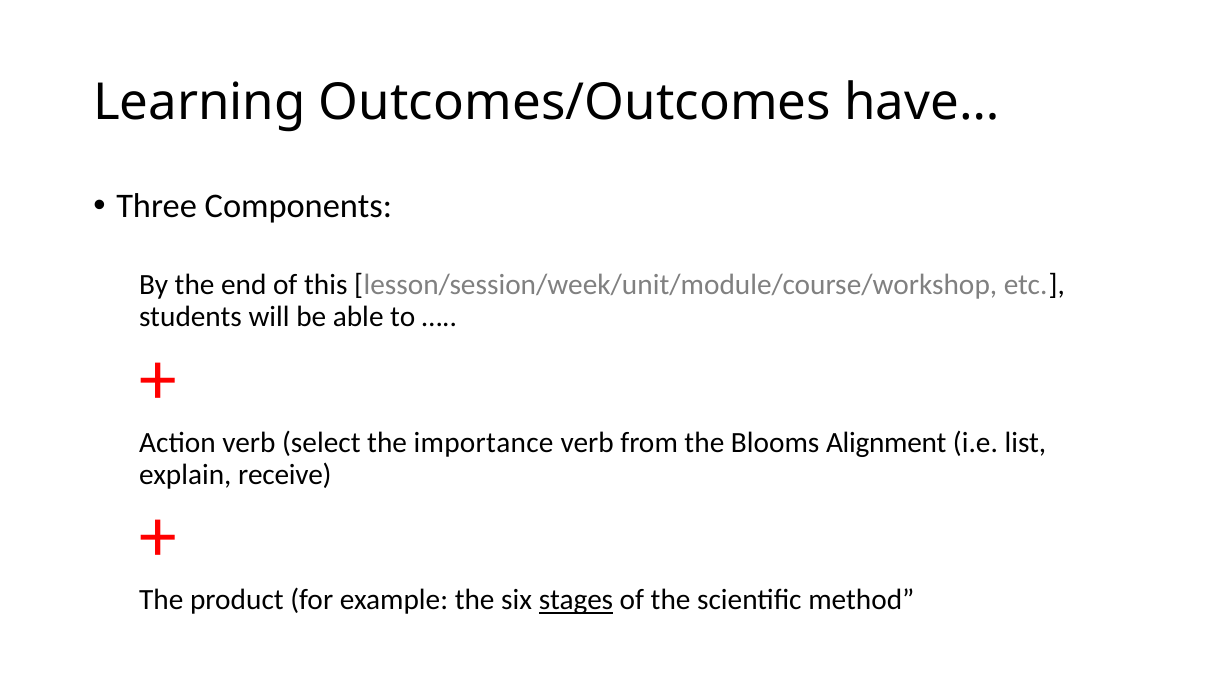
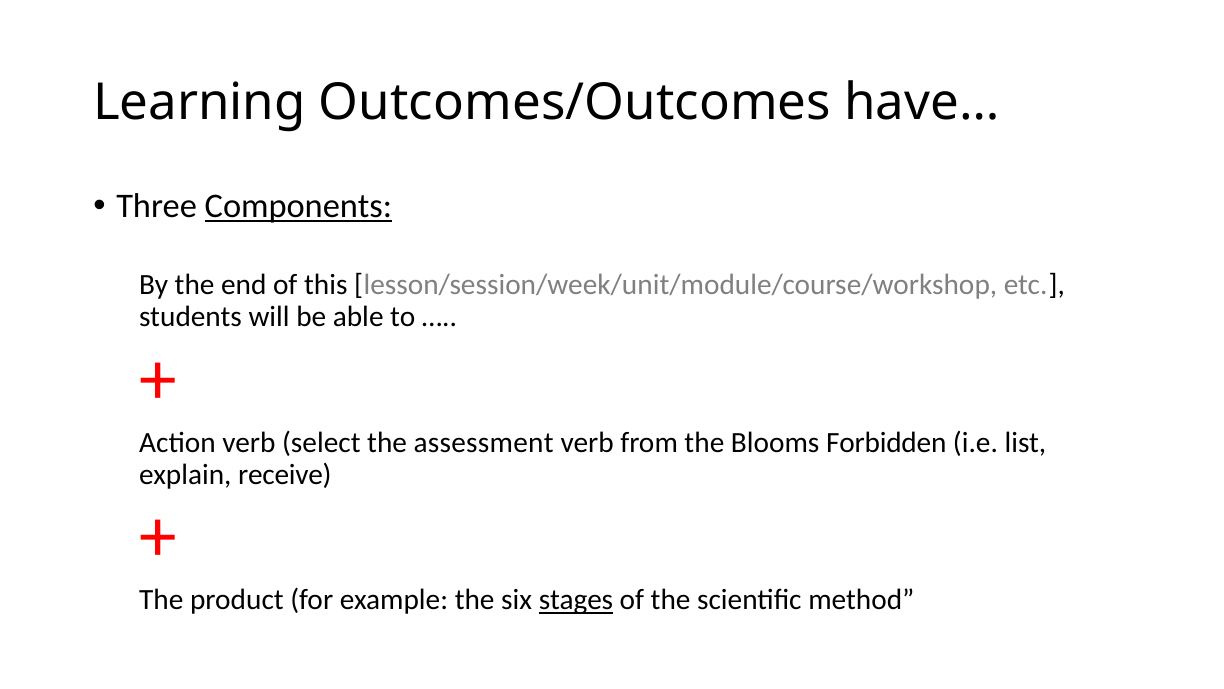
Components underline: none -> present (298, 206)
importance: importance -> assessment (484, 442)
Alignment: Alignment -> Forbidden (886, 442)
